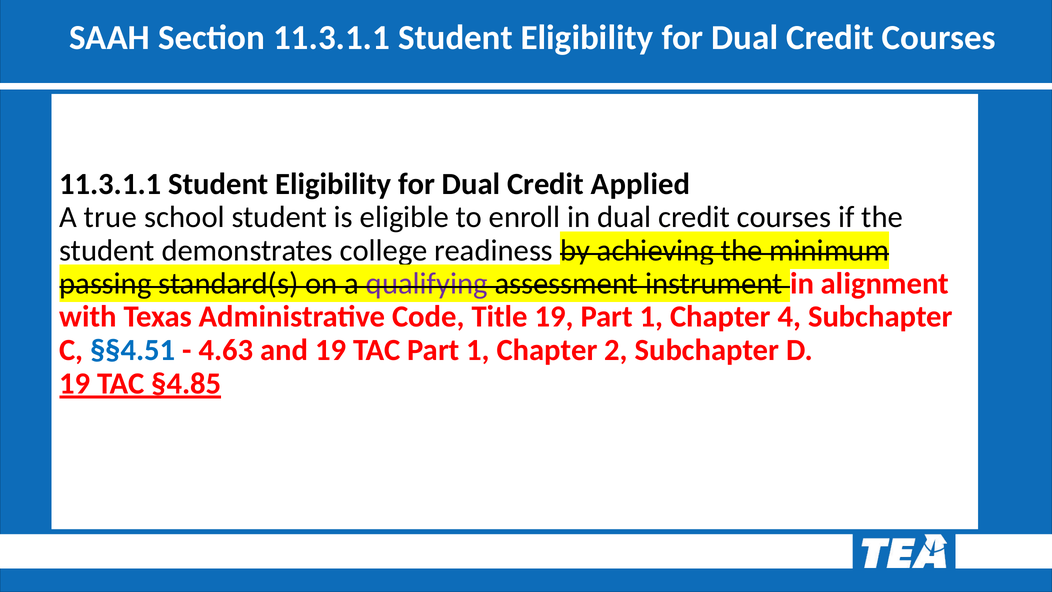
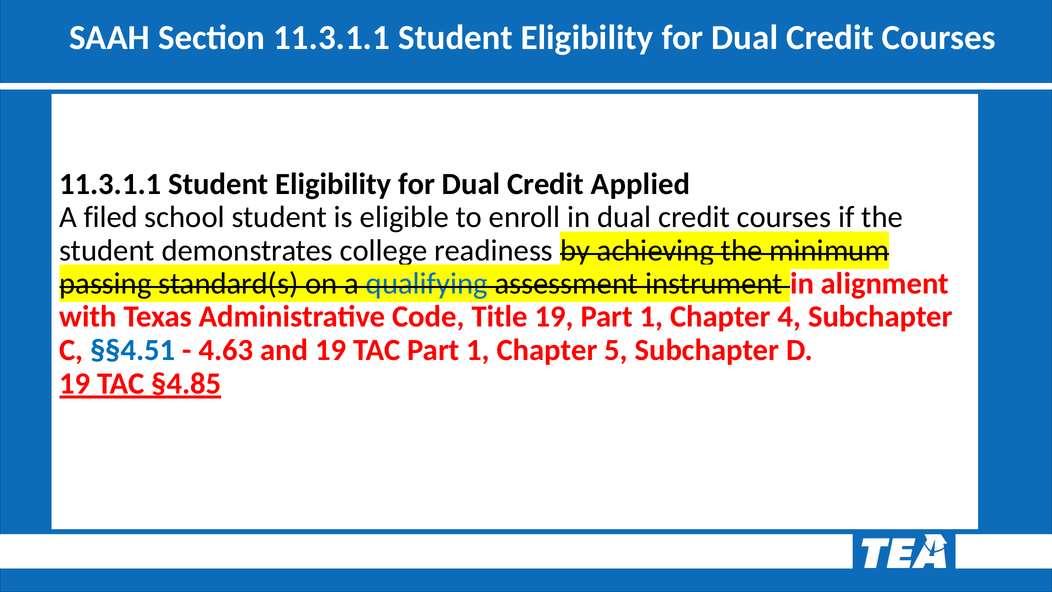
true: true -> filed (111, 217)
qualifying colour: purple -> blue (427, 284)
2: 2 -> 5 (616, 350)
